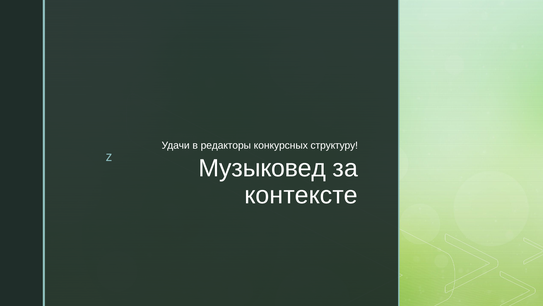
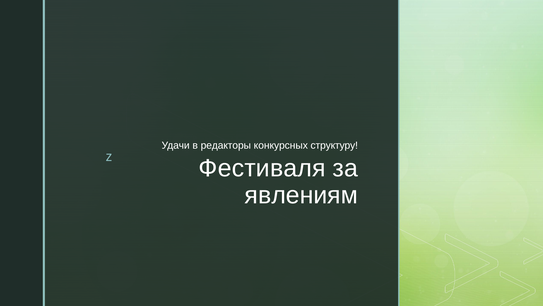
Музыковед: Музыковед -> Фестиваля (262, 168)
контексте: контексте -> явлениям (301, 195)
